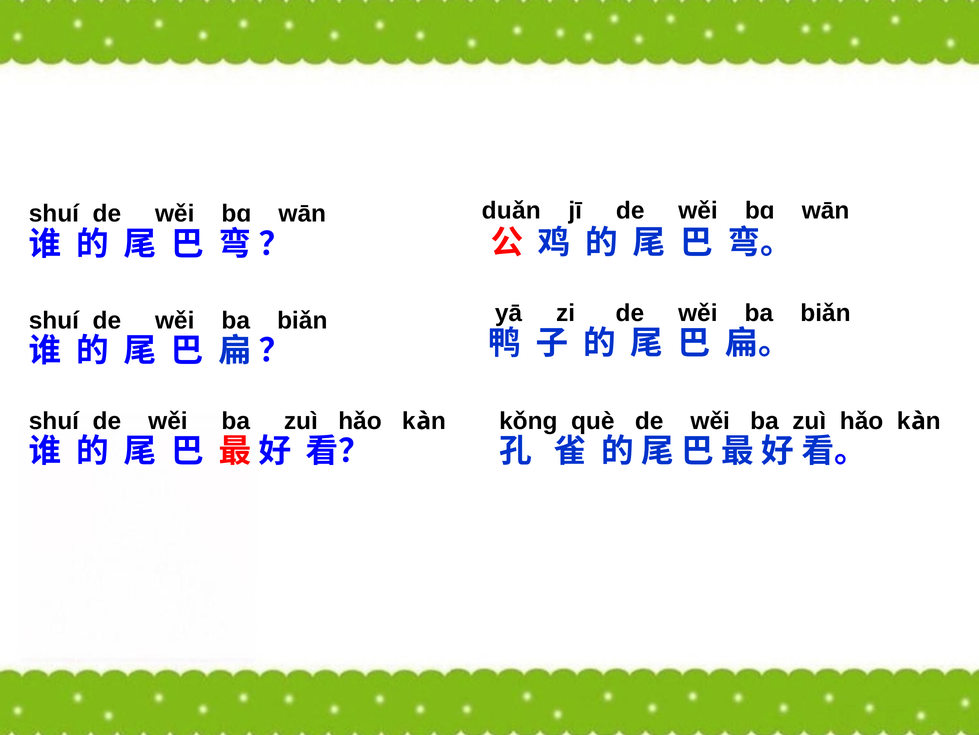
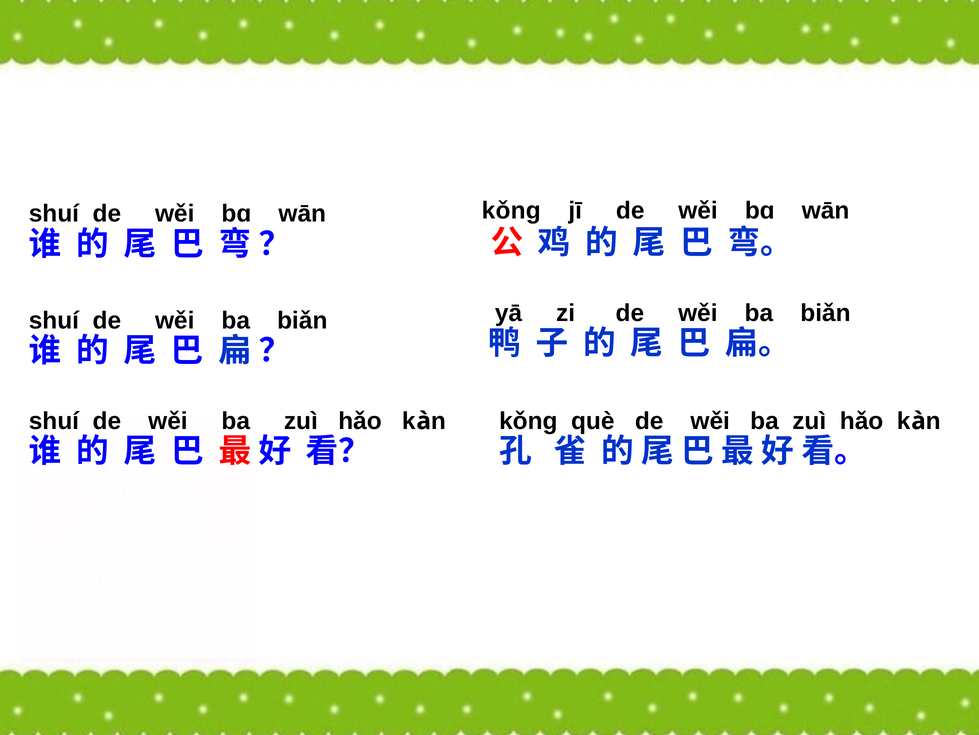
duǎn: duǎn -> kǒng (511, 211)
